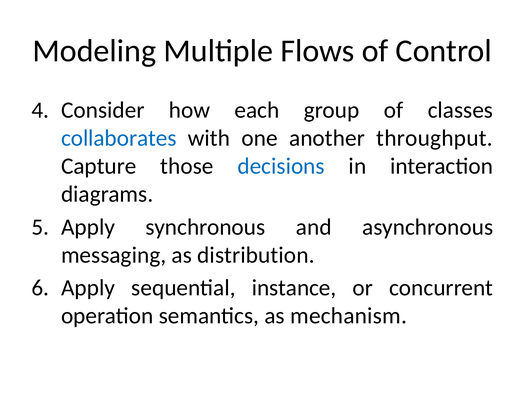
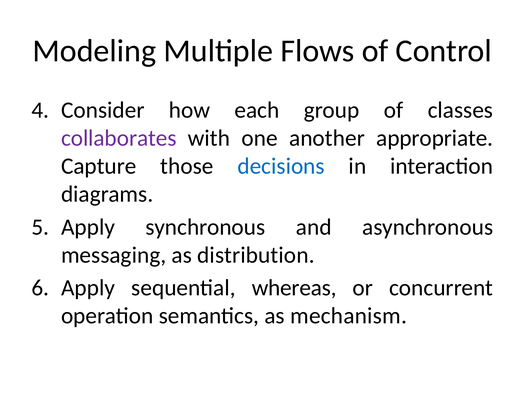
collaborates colour: blue -> purple (119, 138)
throughput: throughput -> appropriate (435, 138)
instance: instance -> whereas (294, 288)
